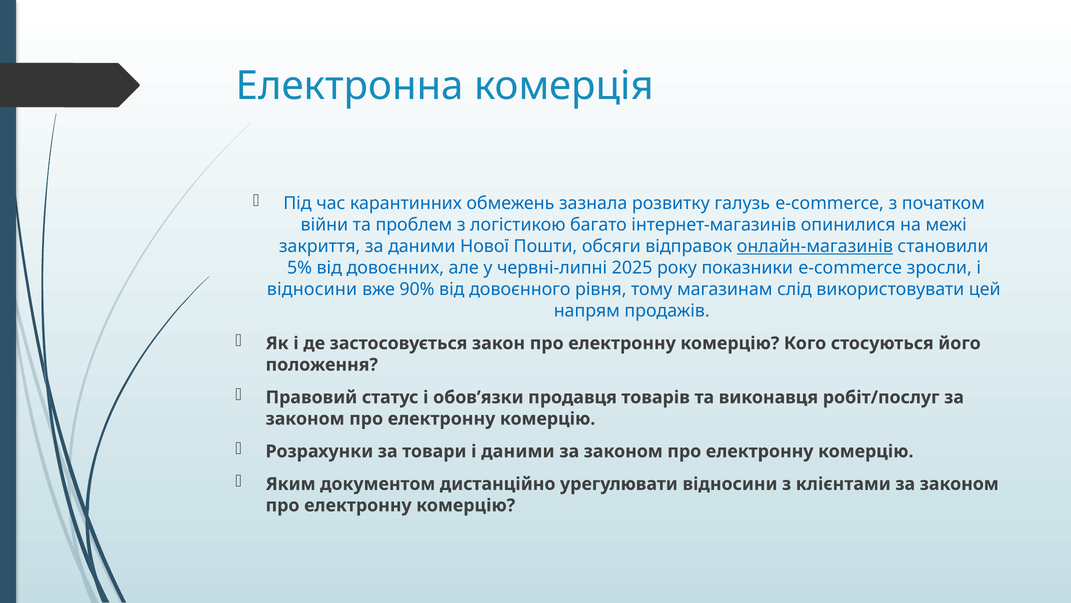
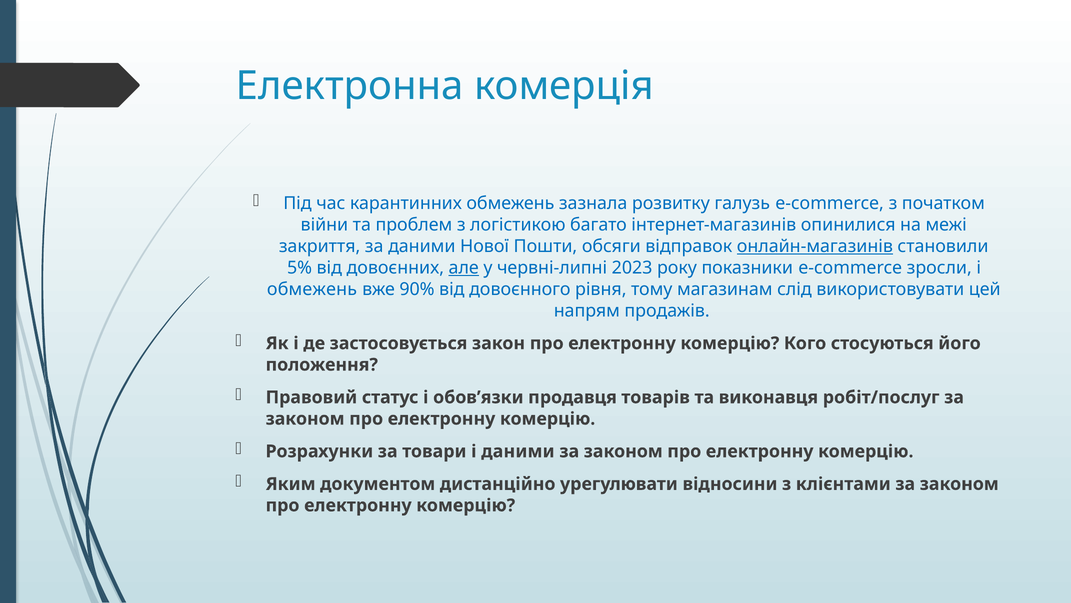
але underline: none -> present (464, 268)
2025: 2025 -> 2023 (632, 268)
відносини: відносини -> обмежень (312, 289)
